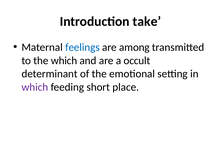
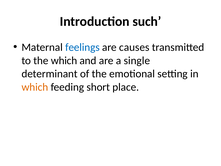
take: take -> such (147, 21)
among: among -> causes (134, 47)
occult: occult -> single (137, 60)
which colour: purple -> orange (35, 87)
